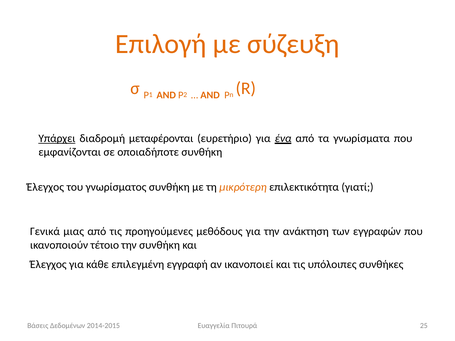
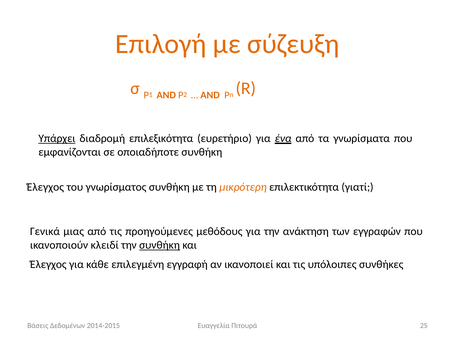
μεταφέρονται: μεταφέρονται -> επιλεξικότητα (161, 139)
τέτοιο: τέτοιο -> κλειδί (105, 245)
συνθήκη underline: none -> present (160, 245)
